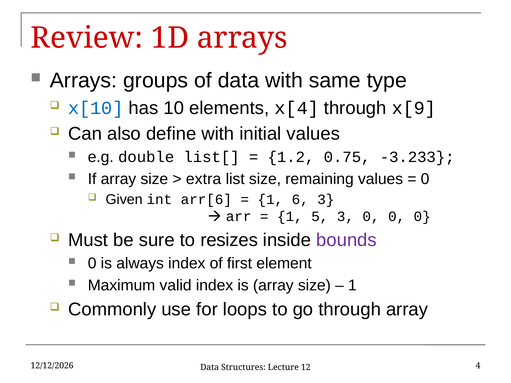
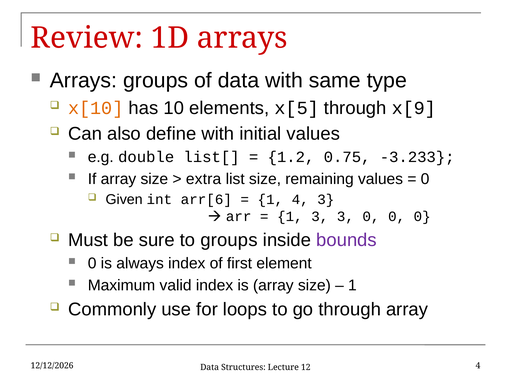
x[10 colour: blue -> orange (96, 108)
x[4: x[4 -> x[5 (297, 108)
1 6: 6 -> 4 (300, 200)
1 5: 5 -> 3 (320, 217)
to resizes: resizes -> groups (229, 240)
